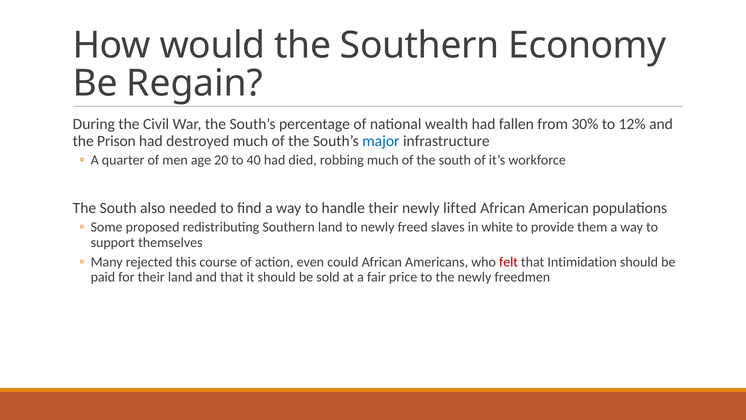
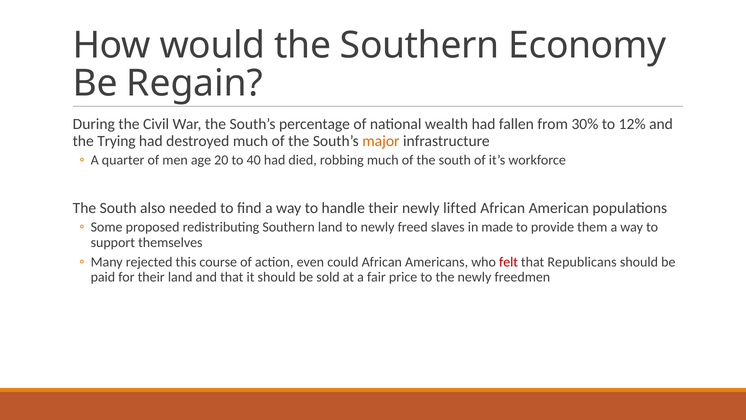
Prison: Prison -> Trying (116, 141)
major colour: blue -> orange (381, 141)
white: white -> made (497, 227)
Intimidation: Intimidation -> Republicans (582, 262)
